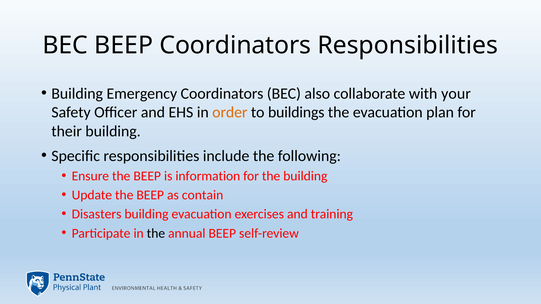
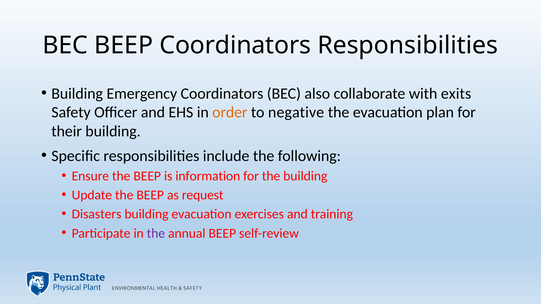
your: your -> exits (456, 94)
buildings: buildings -> negative (296, 113)
contain: contain -> request (203, 195)
the colour: black -> purple (156, 233)
